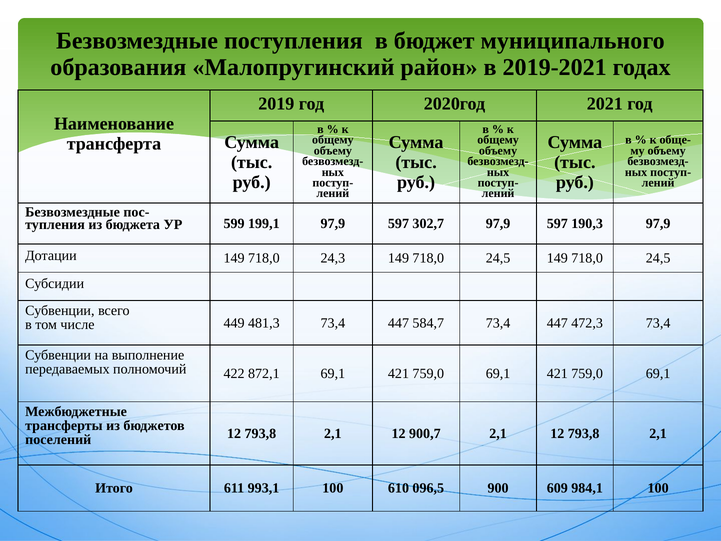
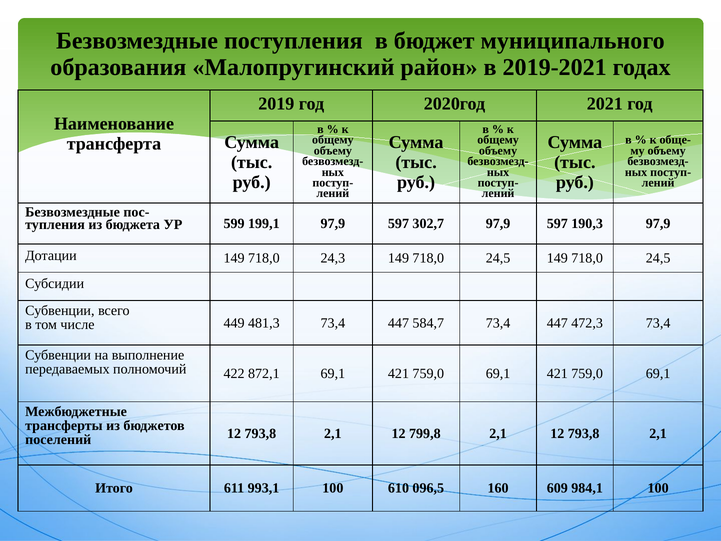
900,7: 900,7 -> 799,8 (425, 433)
900: 900 -> 160 (498, 488)
